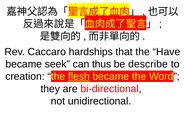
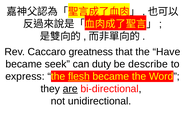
hardships: hardships -> greatness (91, 52)
thus: thus -> duty (102, 64)
creation: creation -> express (25, 76)
are underline: none -> present (70, 89)
